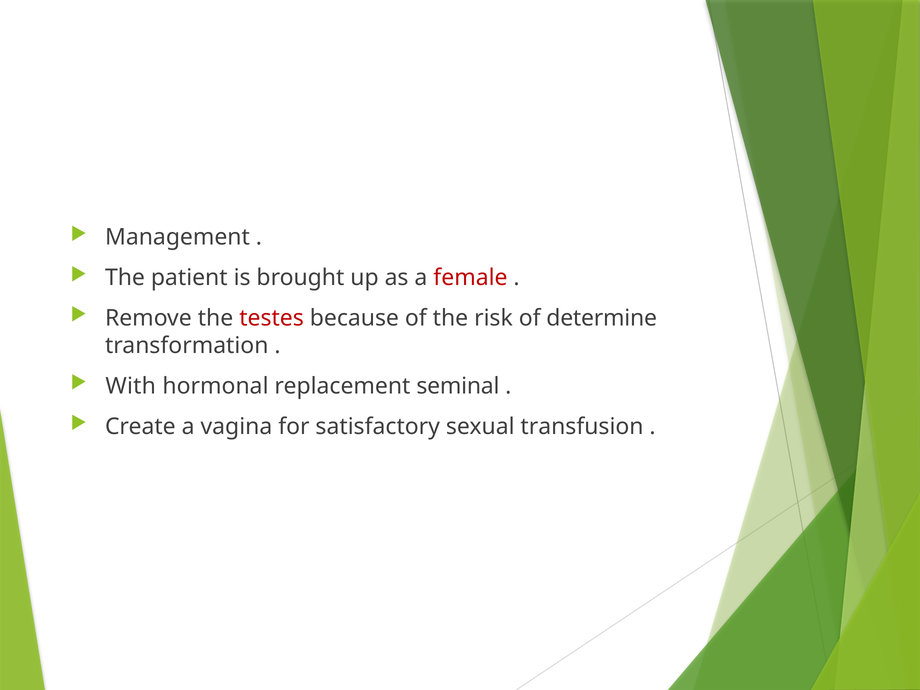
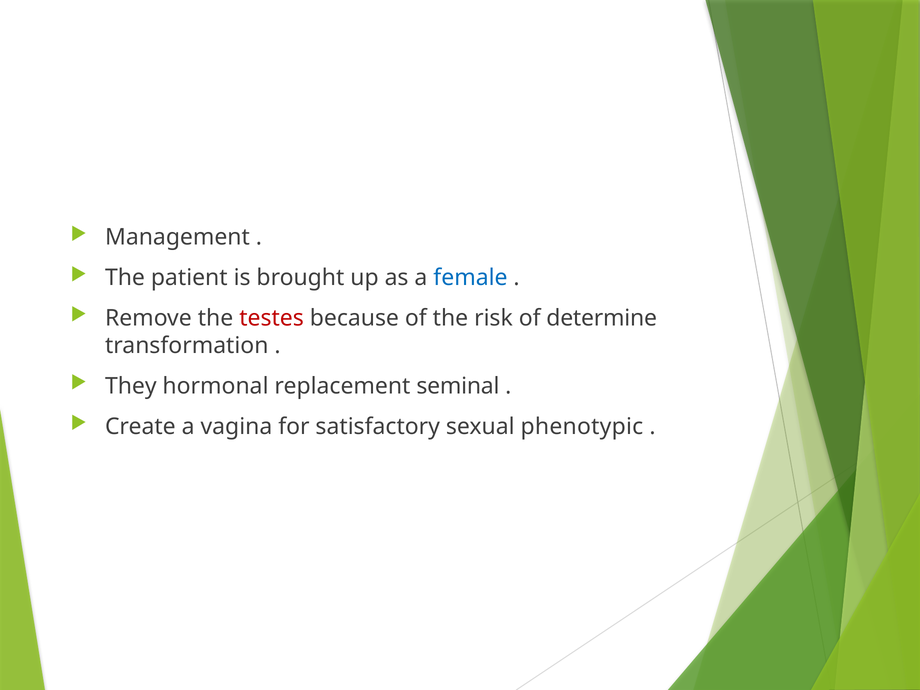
female colour: red -> blue (470, 278)
With: With -> They (131, 386)
transfusion: transfusion -> phenotypic (582, 427)
